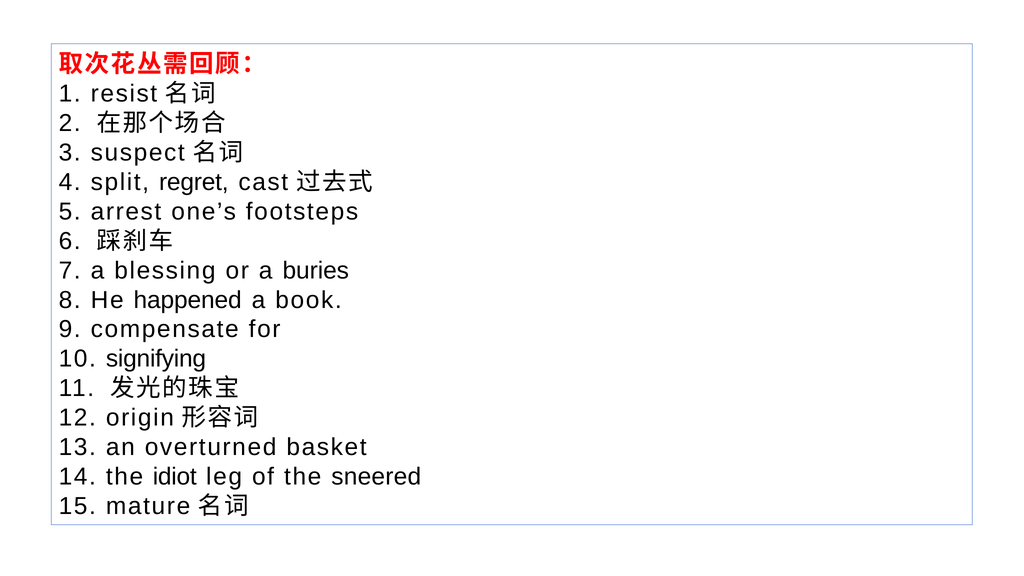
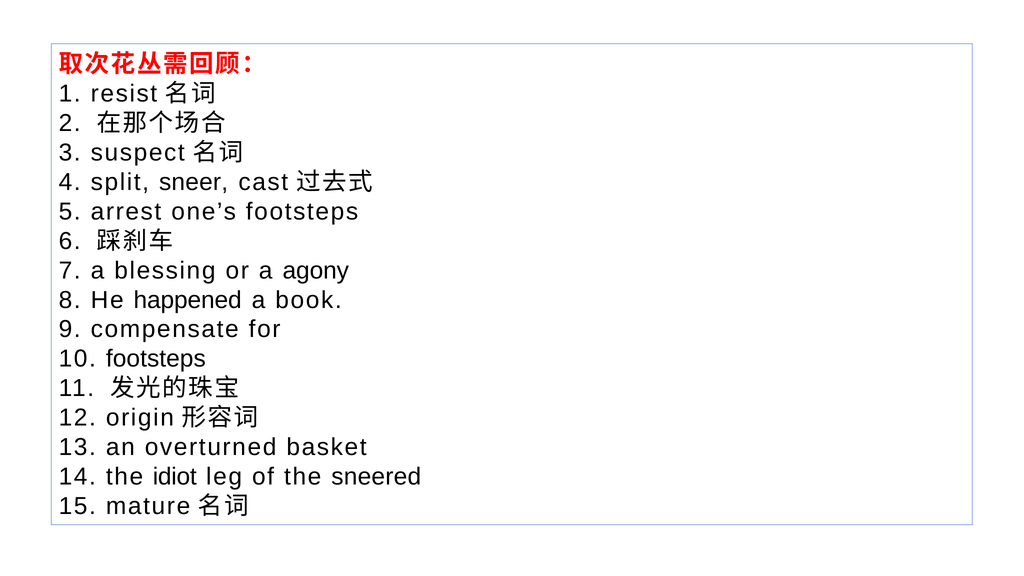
regret: regret -> sneer (194, 182)
buries: buries -> agony (316, 270)
10 signifying: signifying -> footsteps (156, 359)
